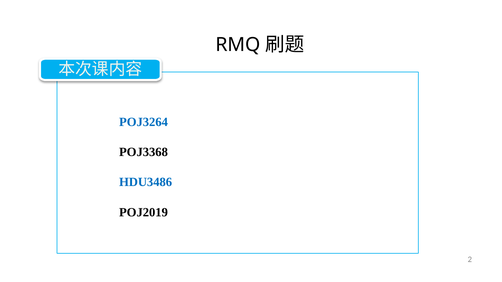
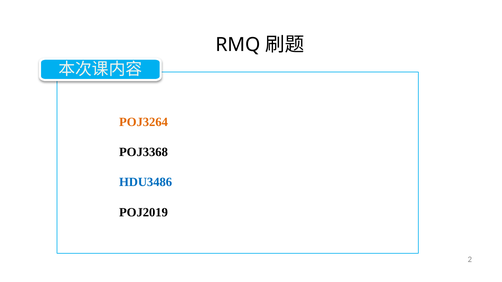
POJ3264 colour: blue -> orange (144, 122)
